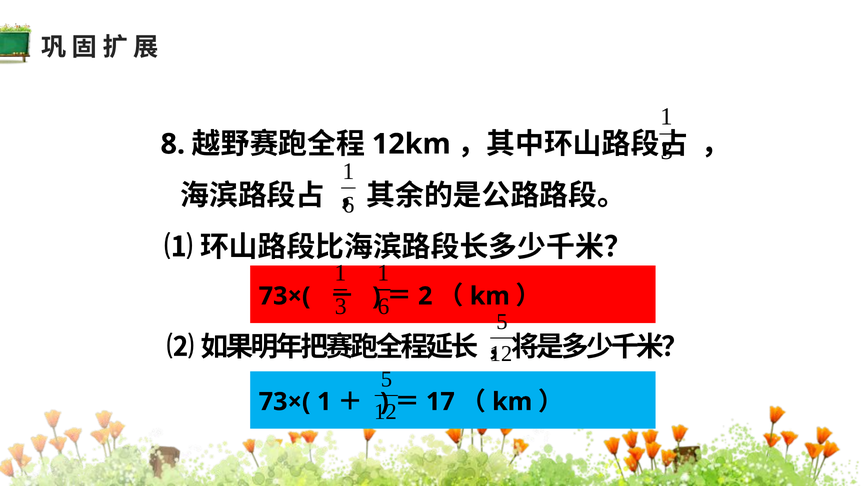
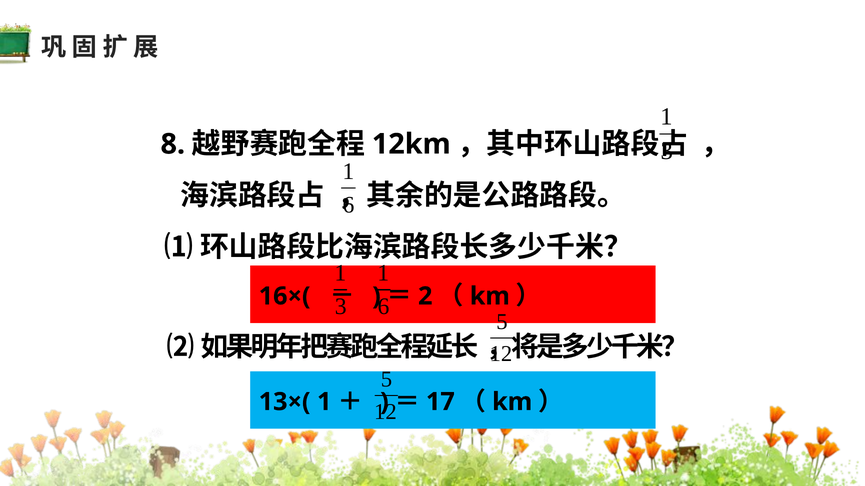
73×(: 73×( -> 16×( (285, 296)
73×(: 73×( -> 13×( (285, 402)
